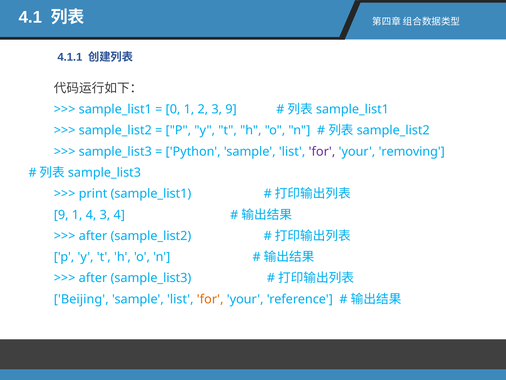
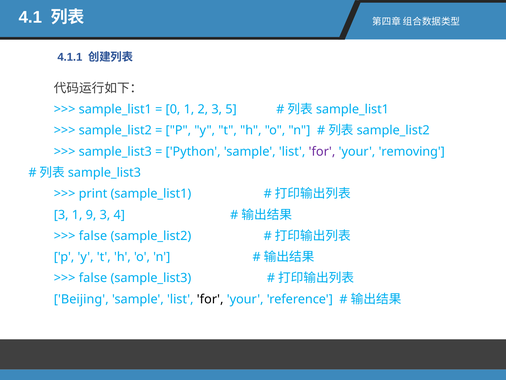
3 9: 9 -> 5 (231, 109)
9: 9 -> 3 (61, 215)
1 4: 4 -> 9 (91, 215)
after: after -> false (93, 236)
after: after -> false (93, 278)
for colour: orange -> black (210, 299)
